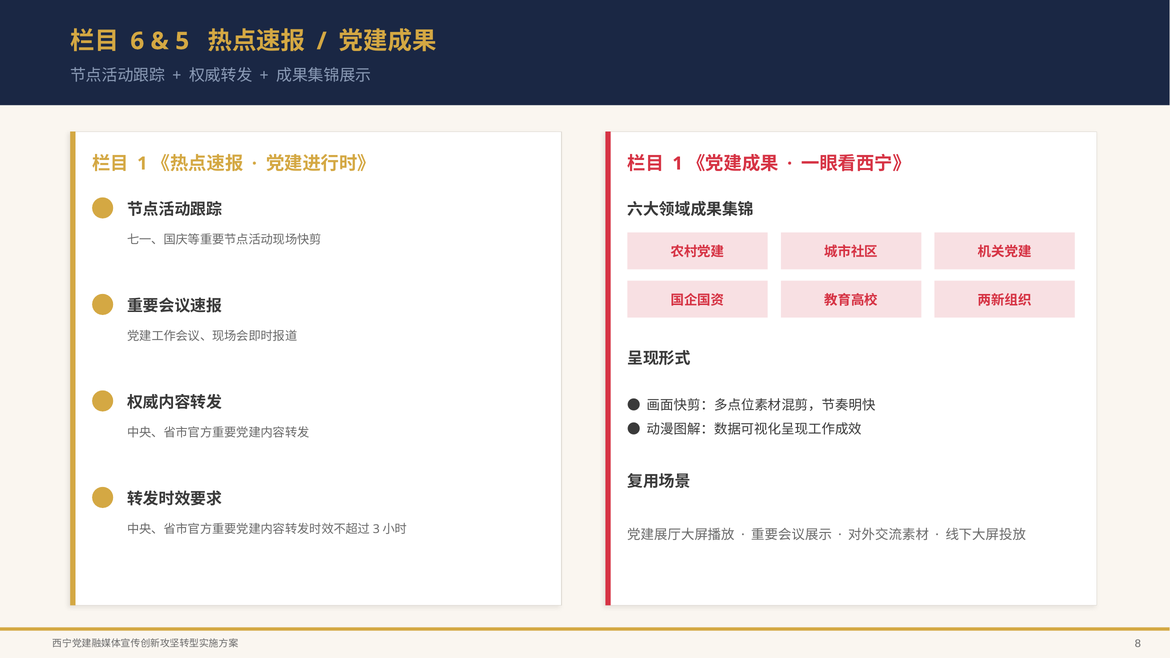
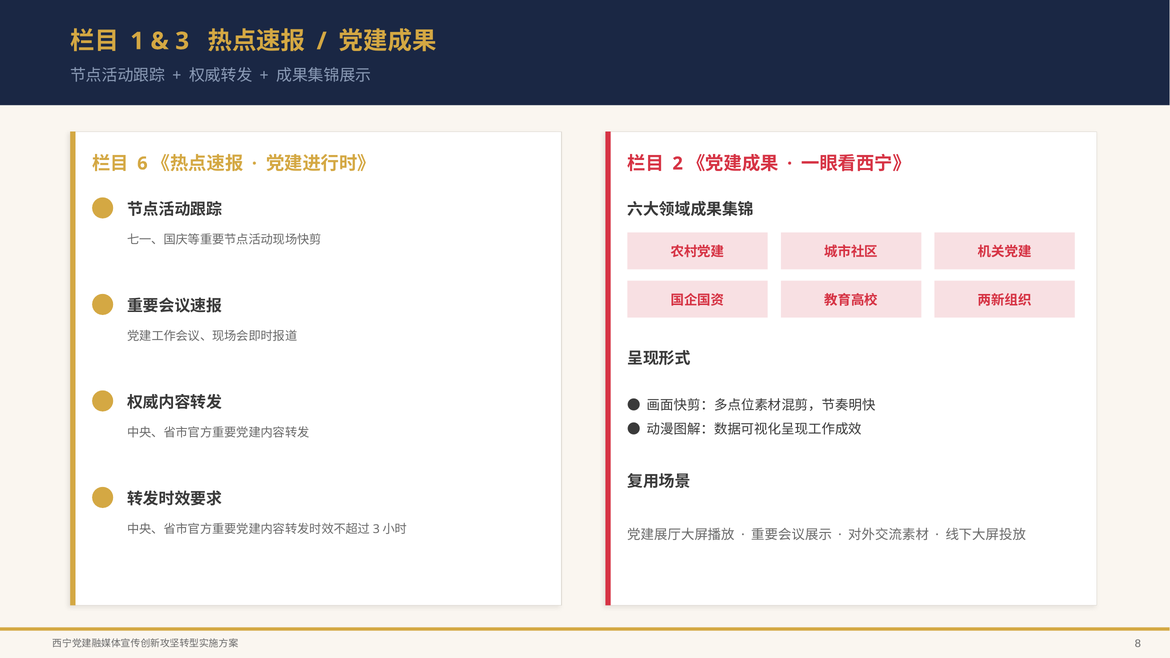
6: 6 -> 1 (137, 41)
5: 5 -> 3 (182, 41)
1: 1 -> 6 (142, 164)
1: 1 -> 2 (678, 164)
